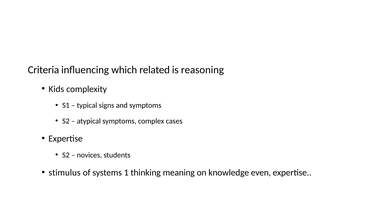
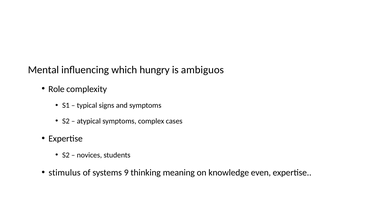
Criteria: Criteria -> Mental (43, 70)
related: related -> hungry (155, 70)
reasoning: reasoning -> ambiguos (202, 70)
Kids: Kids -> Role (56, 89)
1: 1 -> 9 (126, 173)
